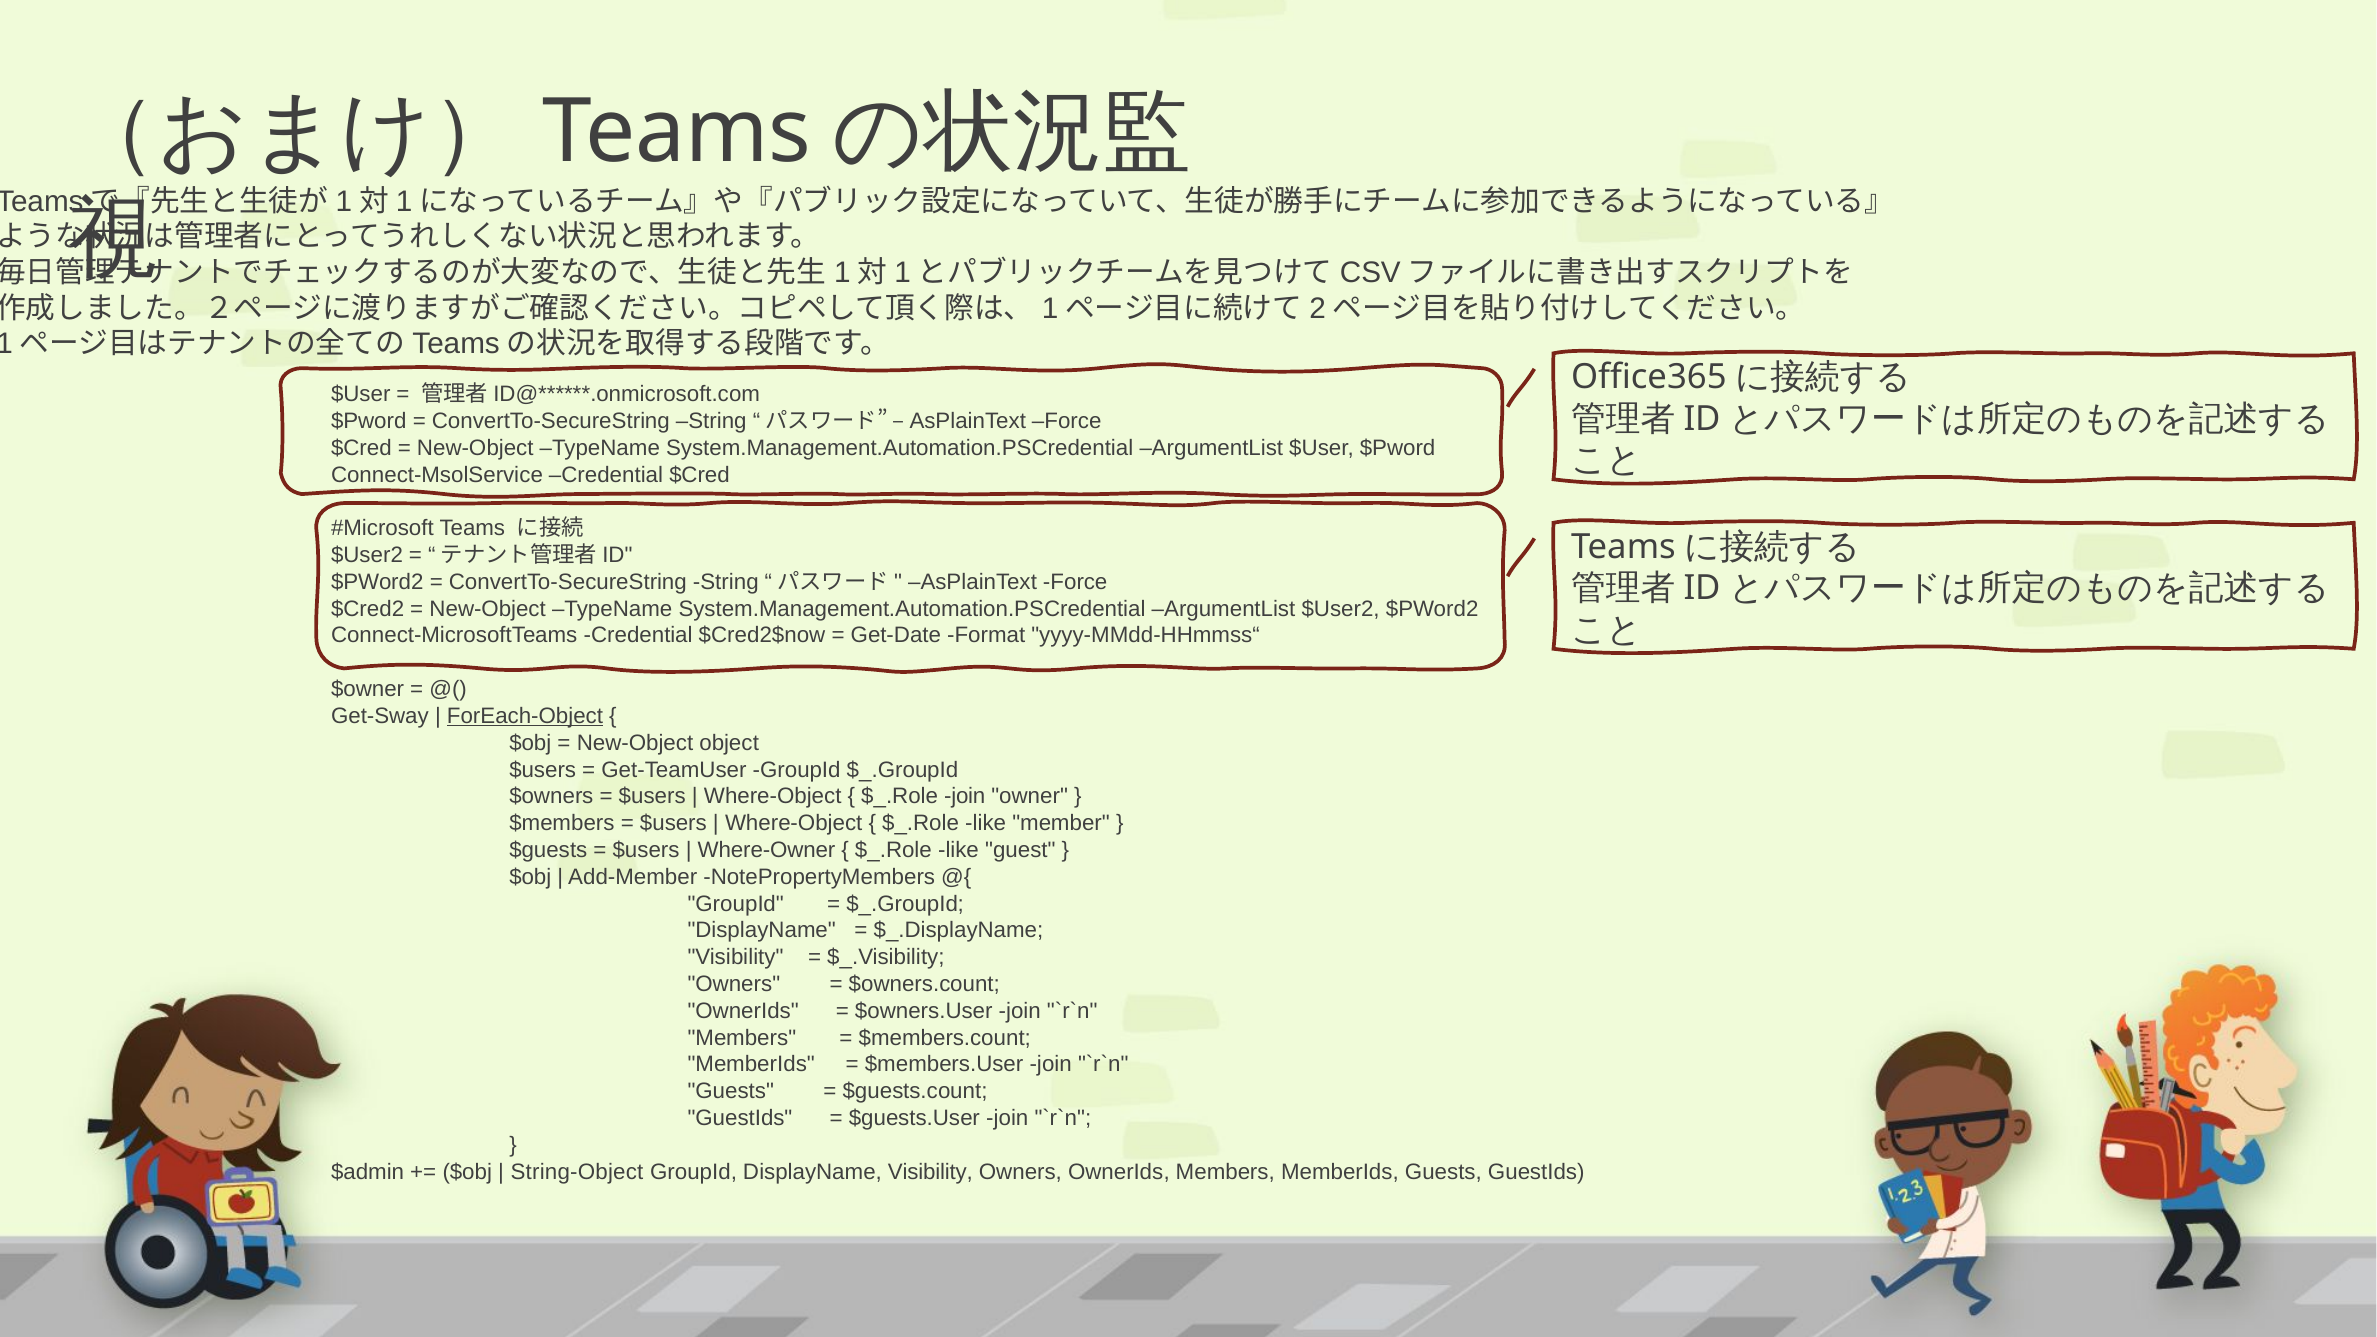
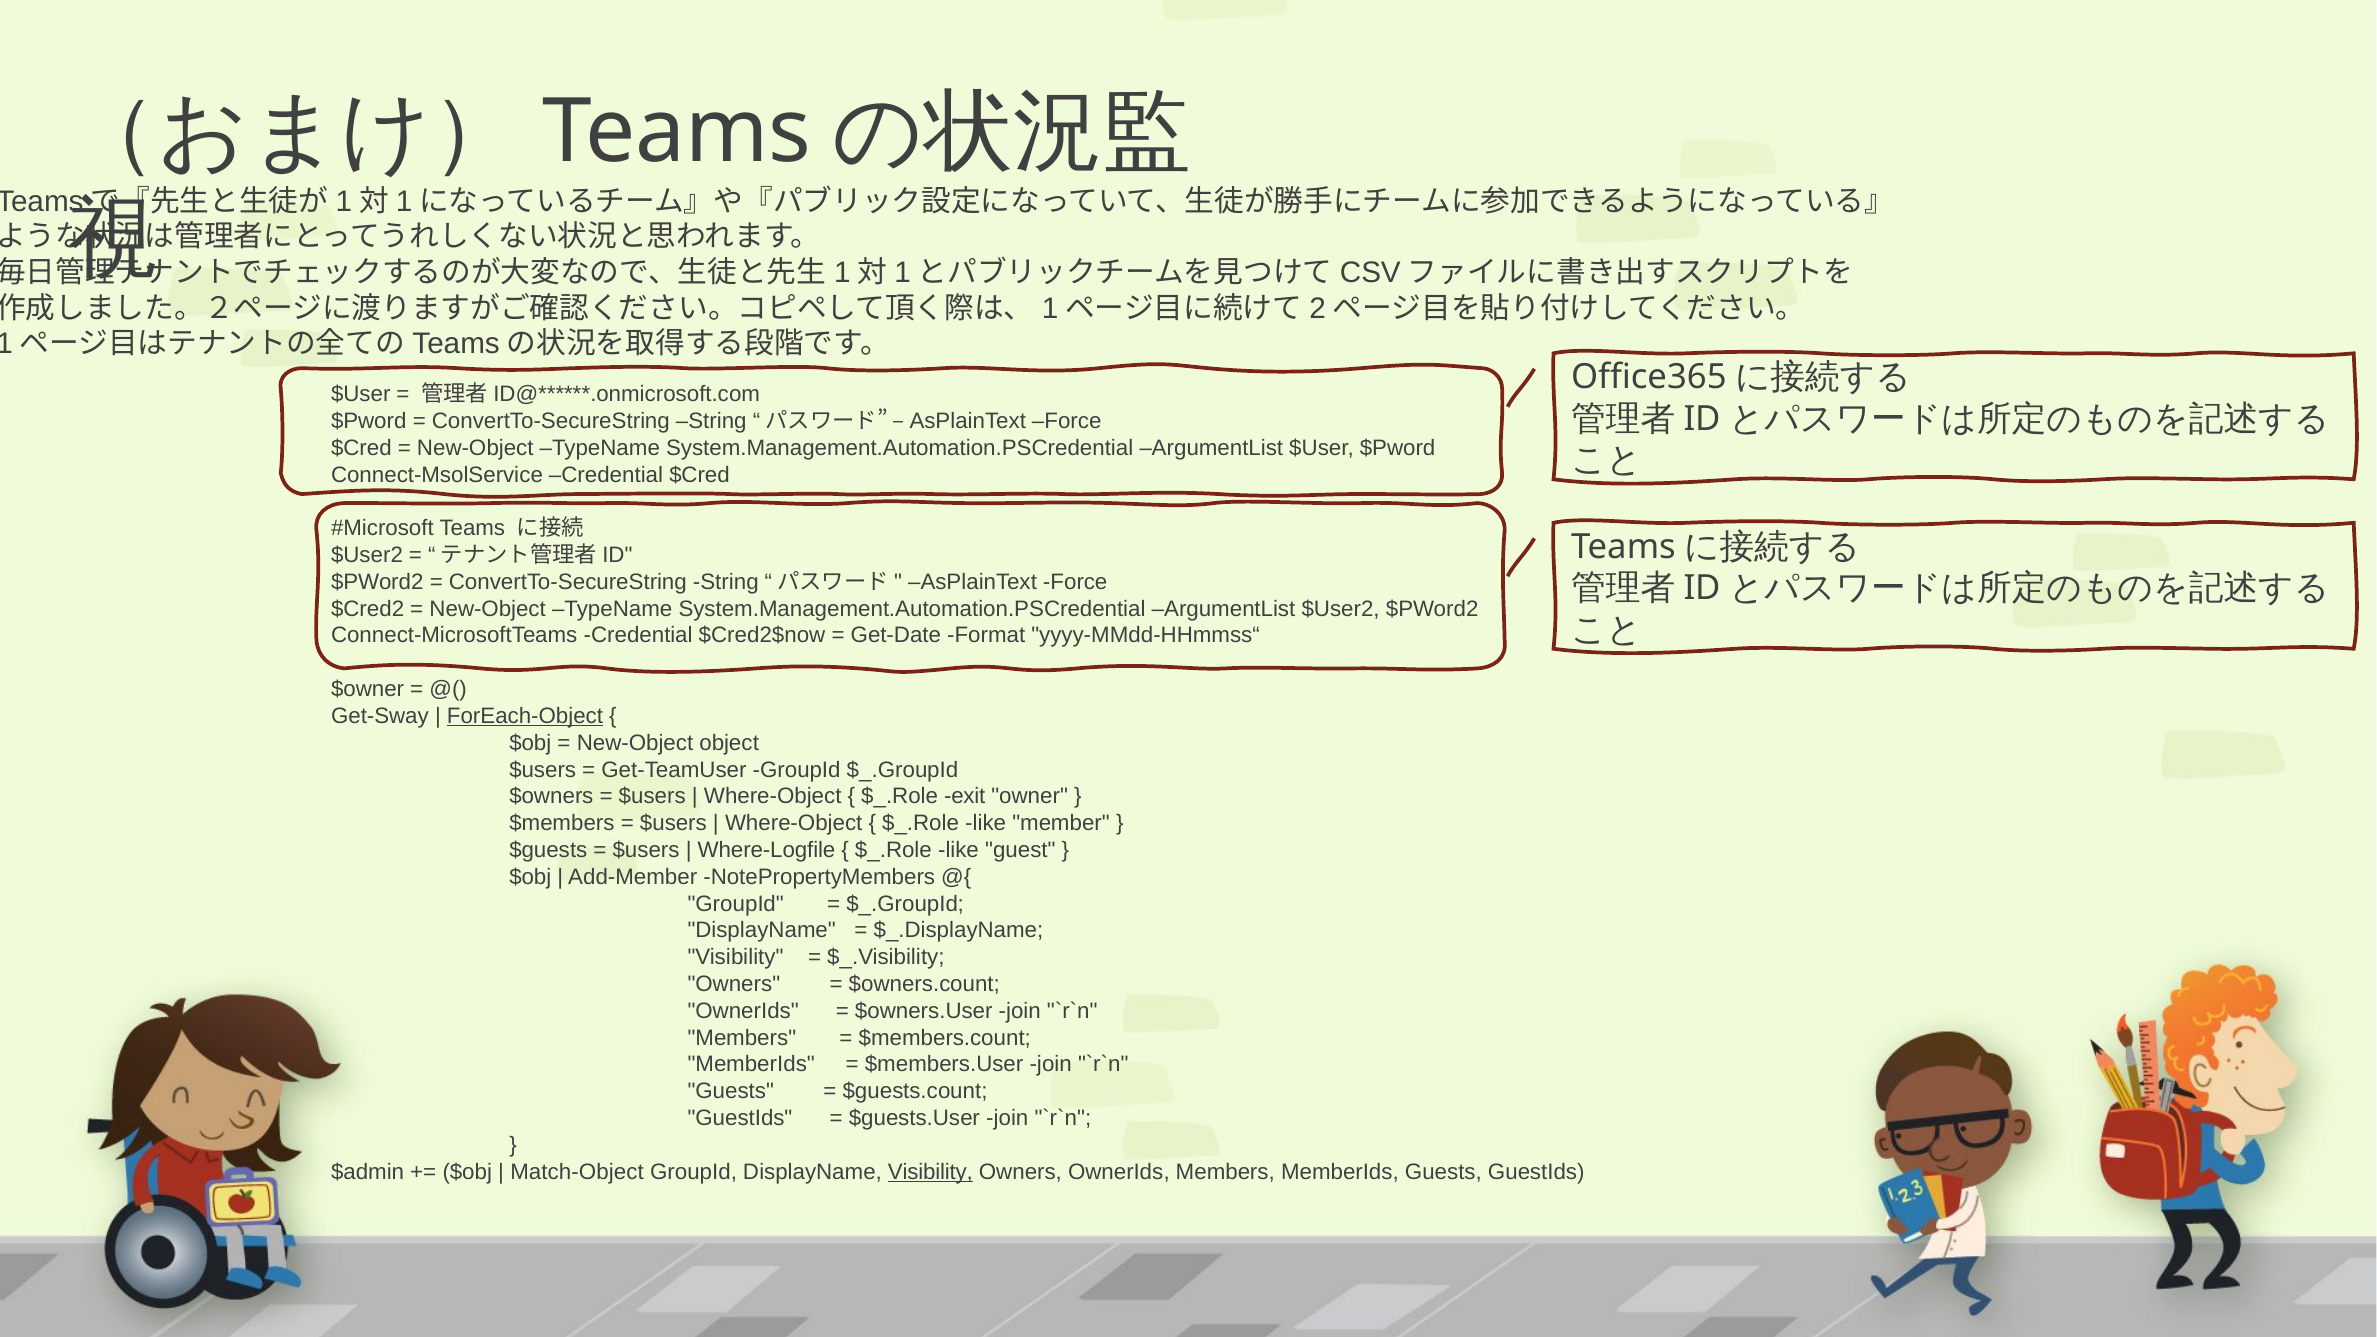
$_.Role join: join -> exit (965, 796)
Where-Owner: Where-Owner -> Where-Logfile (767, 850)
String-Object: String-Object -> Match-Object (577, 1172)
Visibility underline: none -> present (930, 1172)
